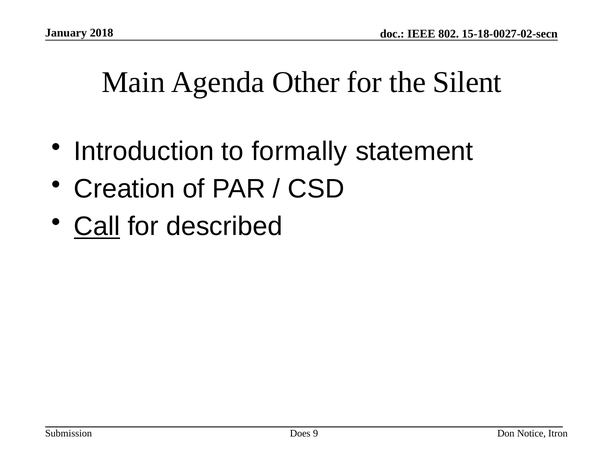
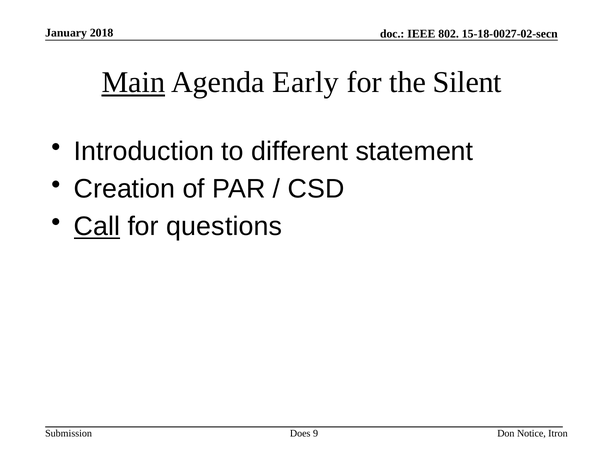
Main underline: none -> present (133, 82)
Other: Other -> Early (306, 82)
formally: formally -> different (300, 152)
described: described -> questions (224, 227)
